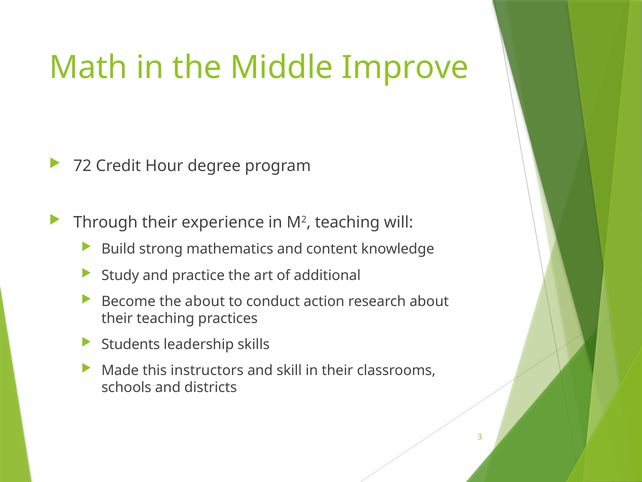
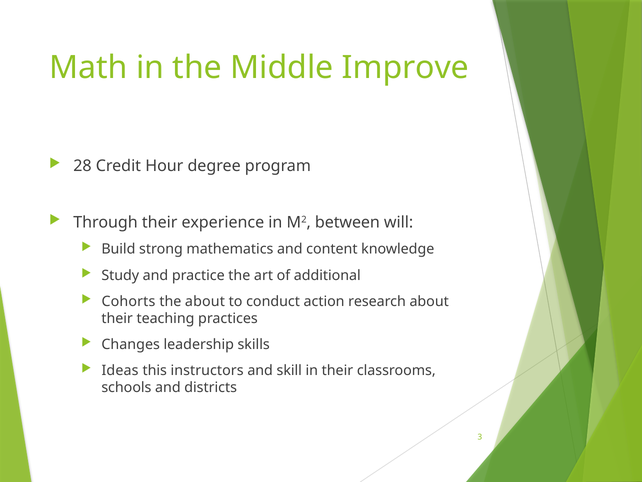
72: 72 -> 28 (82, 166)
M2 teaching: teaching -> between (347, 222)
Become: Become -> Cohorts (128, 301)
Students: Students -> Changes (131, 344)
Made: Made -> Ideas (120, 370)
